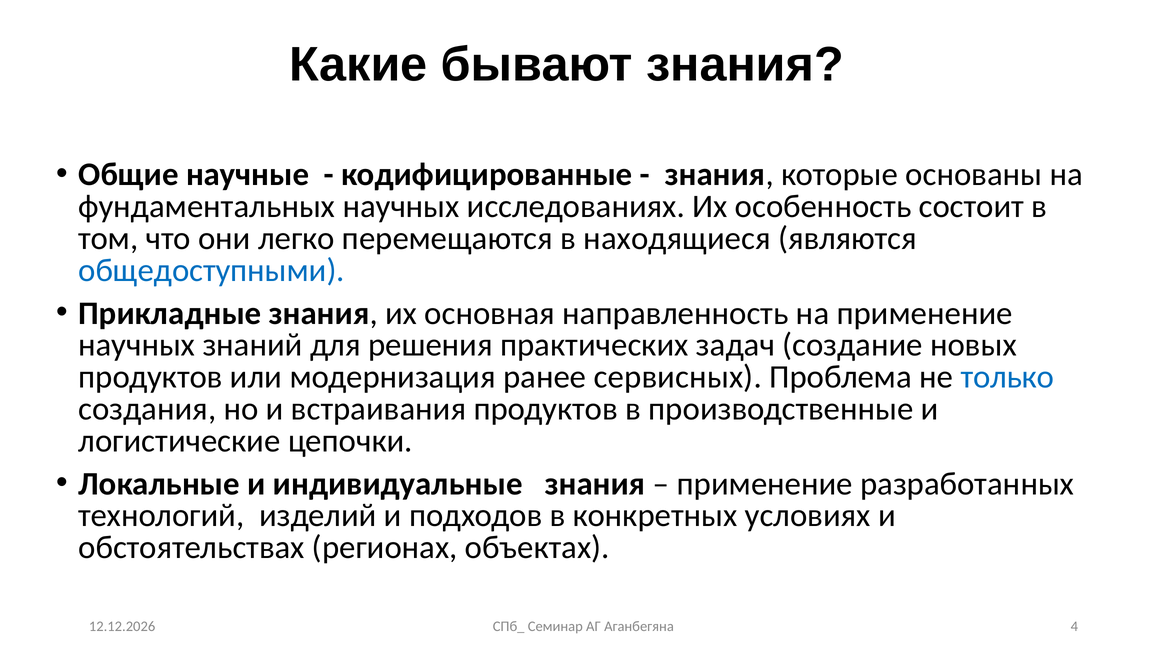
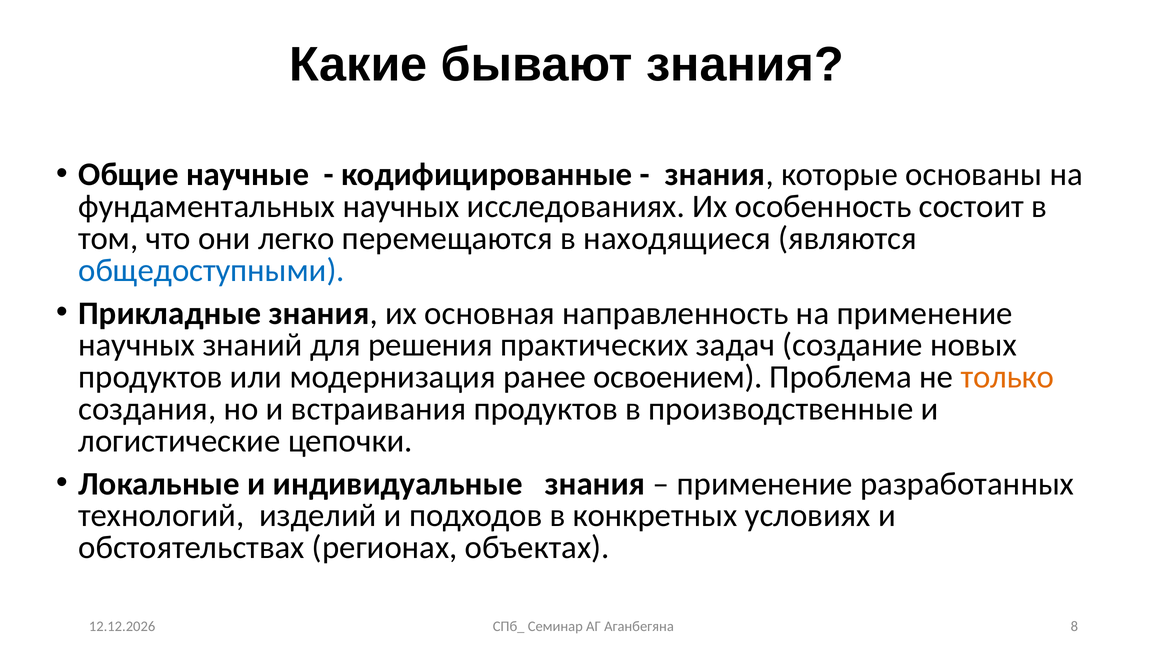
сервисных: сервисных -> освоением (678, 377)
только colour: blue -> orange (1007, 377)
4: 4 -> 8 (1074, 627)
